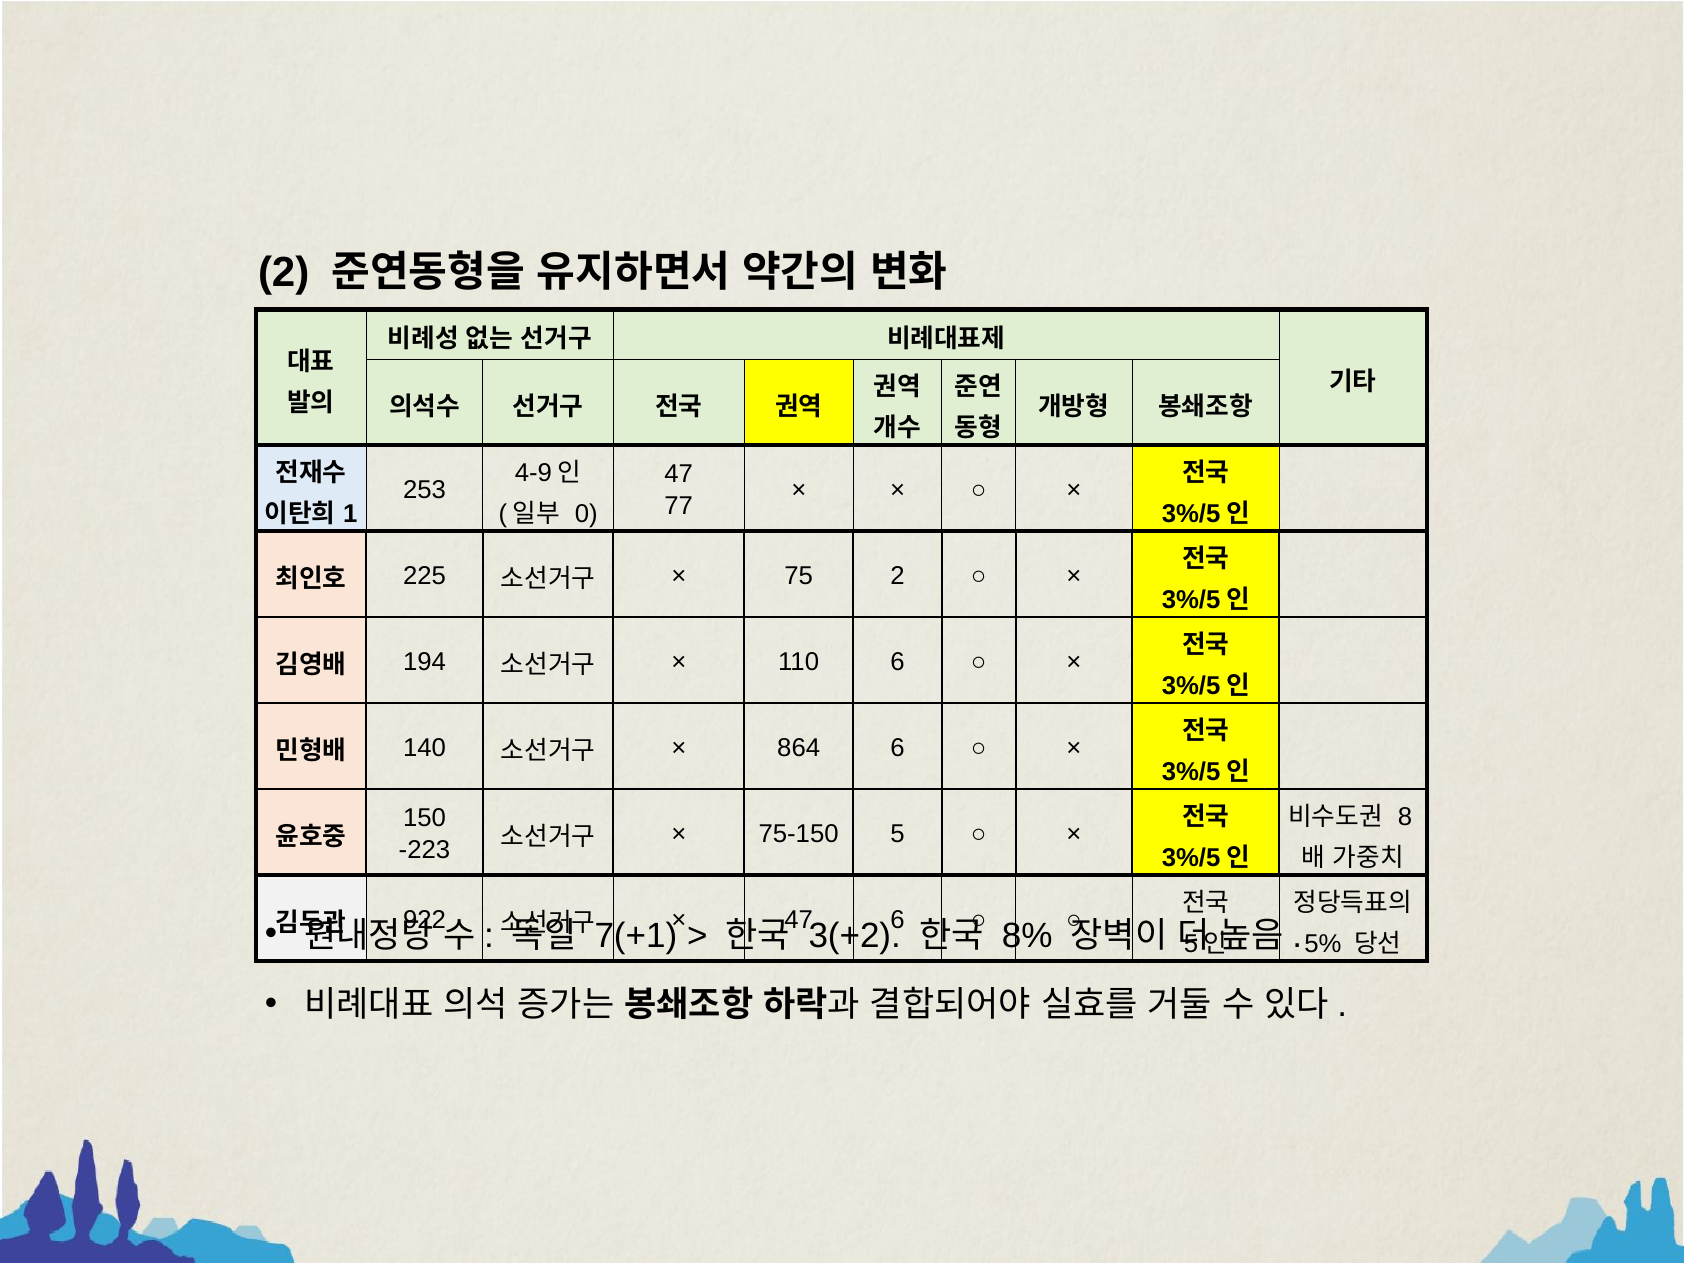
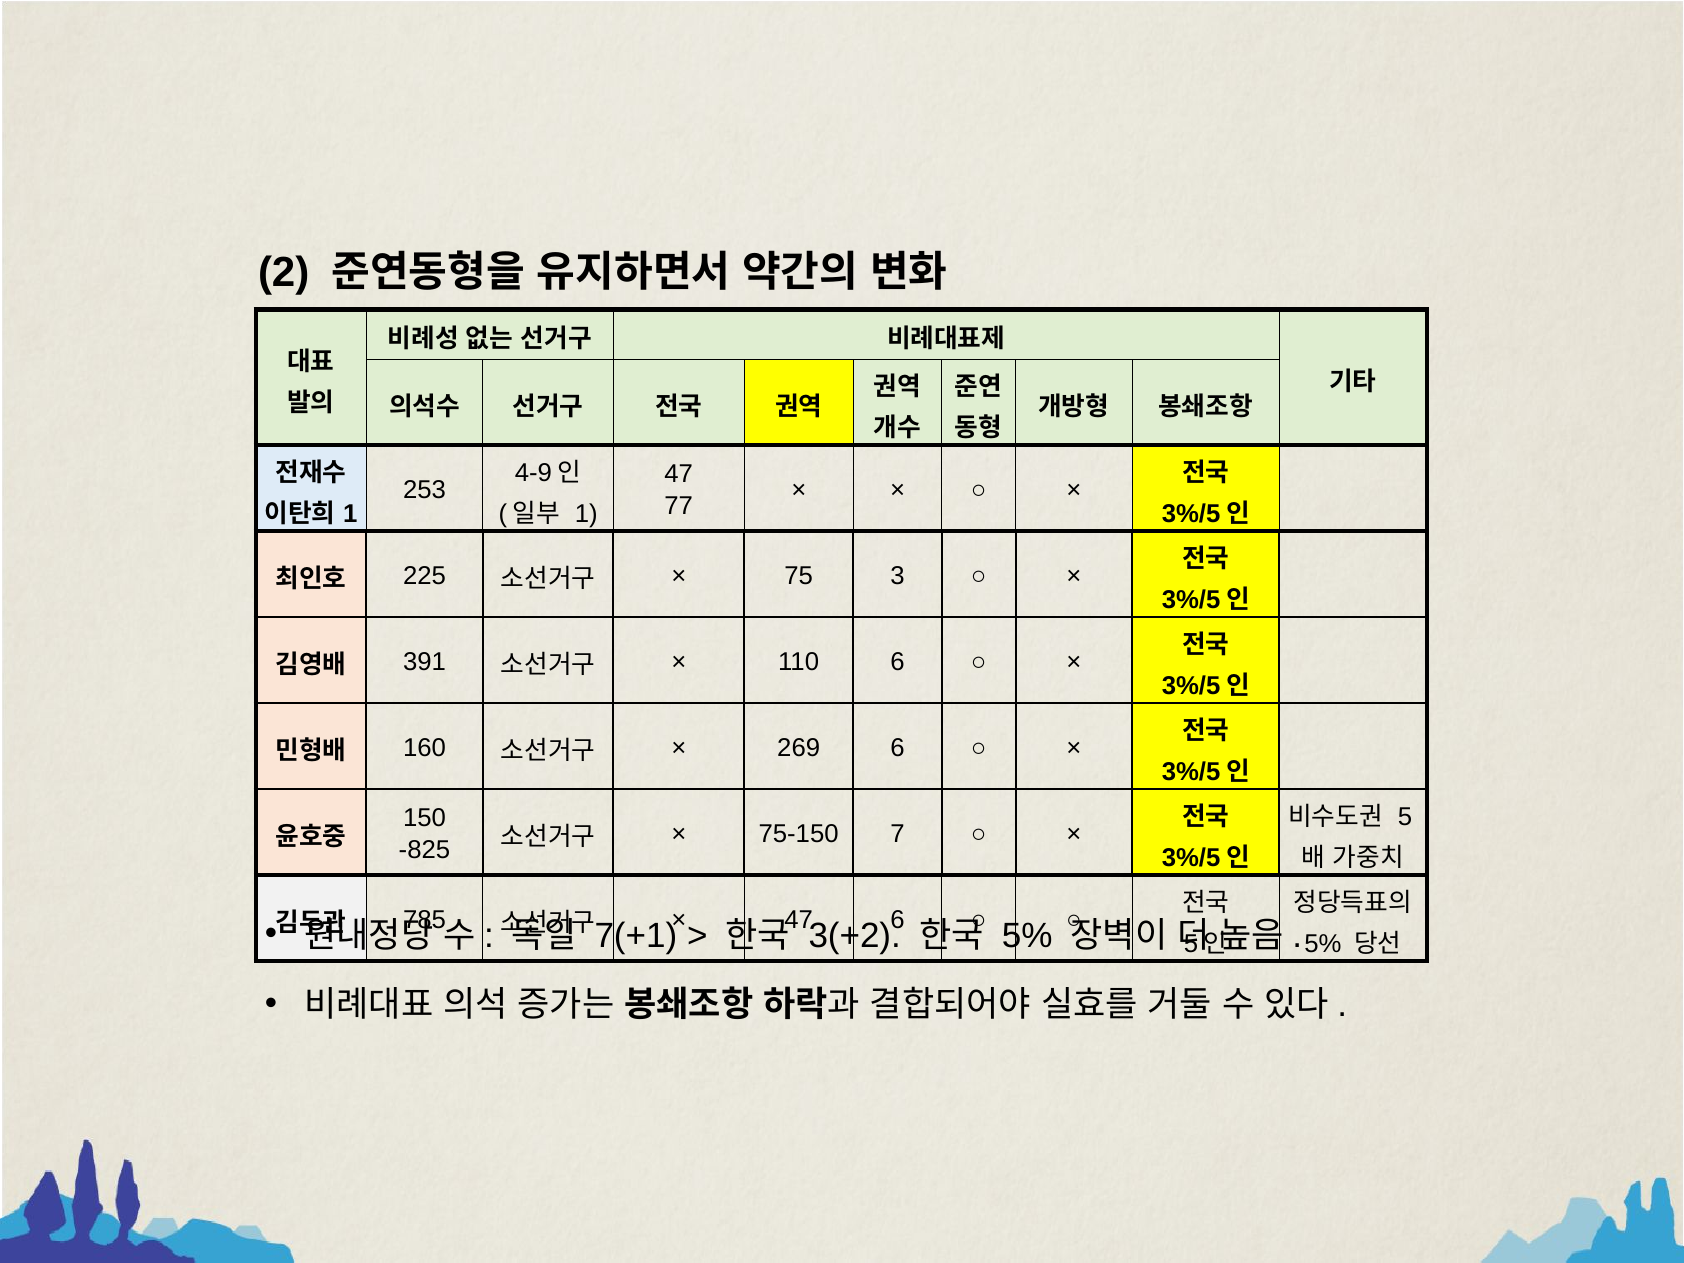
0: 0 -> 1 (586, 514)
75 2: 2 -> 3 (897, 576)
194: 194 -> 391 (425, 662)
140: 140 -> 160 (425, 748)
864: 864 -> 269 (799, 748)
8: 8 -> 5 (1405, 817)
-223: -223 -> -825 (424, 850)
5: 5 -> 7 (897, 834)
922: 922 -> 785 (425, 920)
8%: 8% -> 5% (1027, 935)
